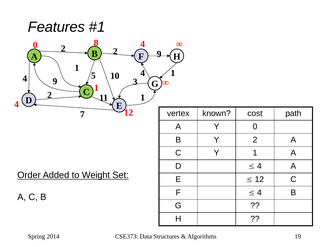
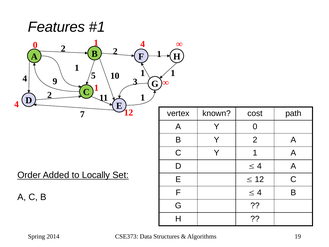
0 8: 8 -> 1 (96, 43)
2 9: 9 -> 1 (159, 54)
10 4: 4 -> 1 (143, 73)
Weight: Weight -> Locally (96, 175)
